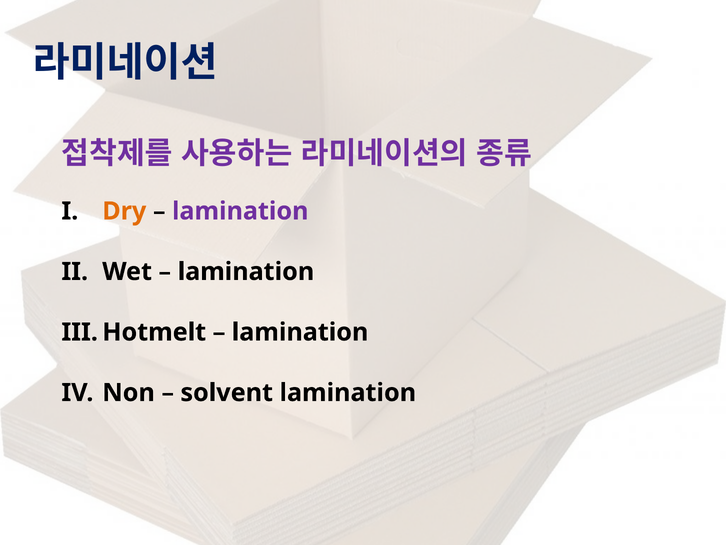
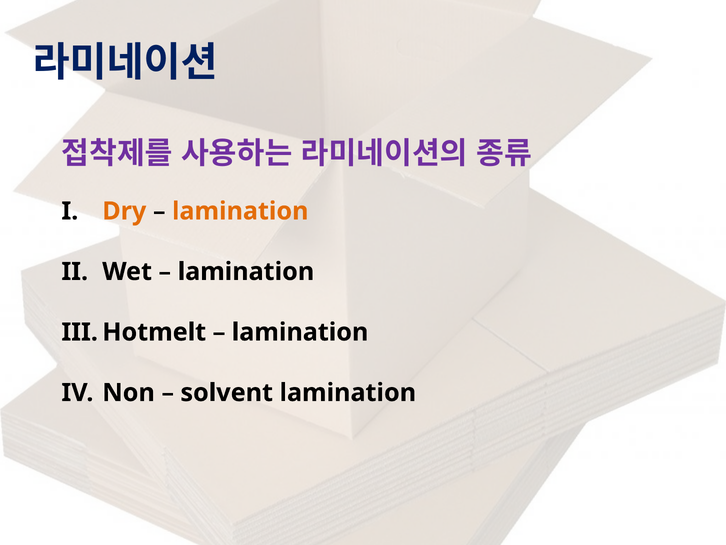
lamination colour: purple -> orange (240, 211)
